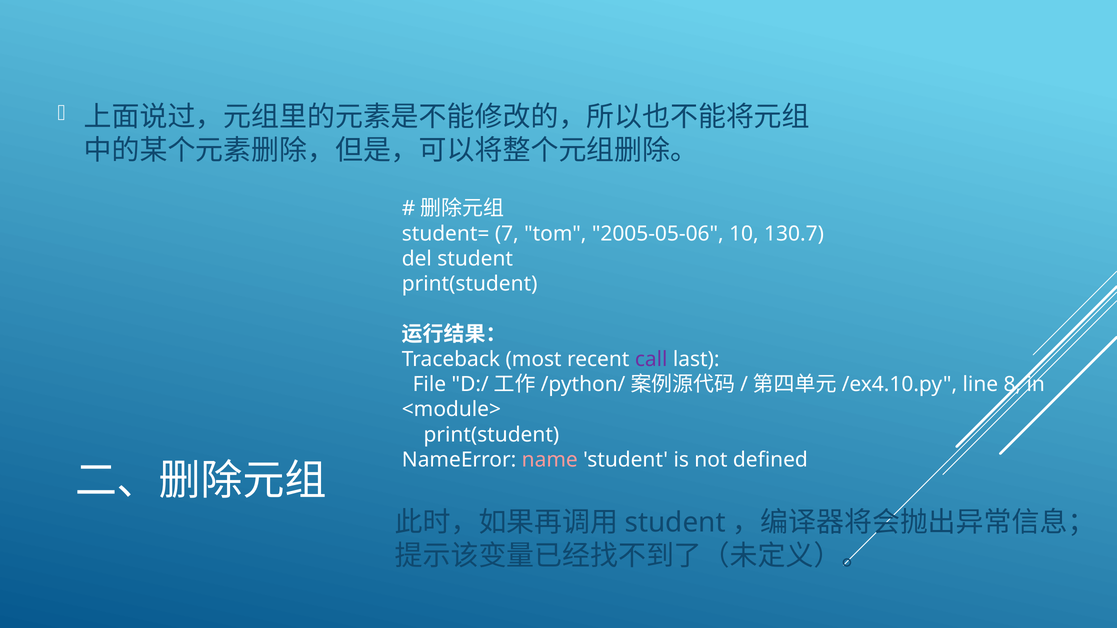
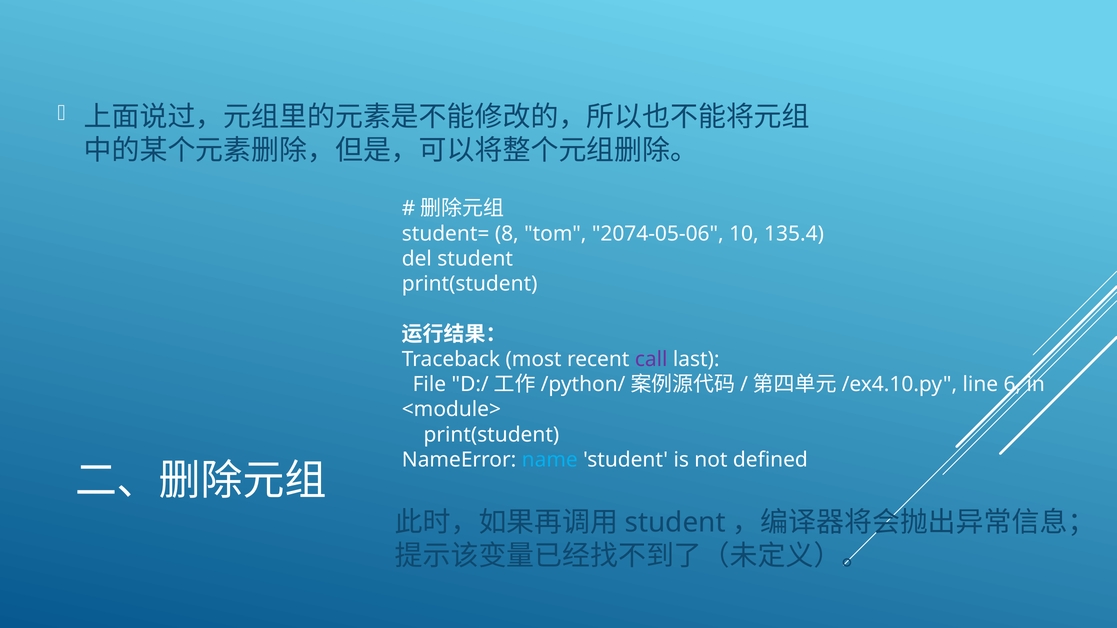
7: 7 -> 8 (507, 234)
2005-05-06: 2005-05-06 -> 2074-05-06 (658, 234)
130.7: 130.7 -> 135.4 (794, 234)
8: 8 -> 6 (1012, 385)
name colour: pink -> light blue (550, 460)
